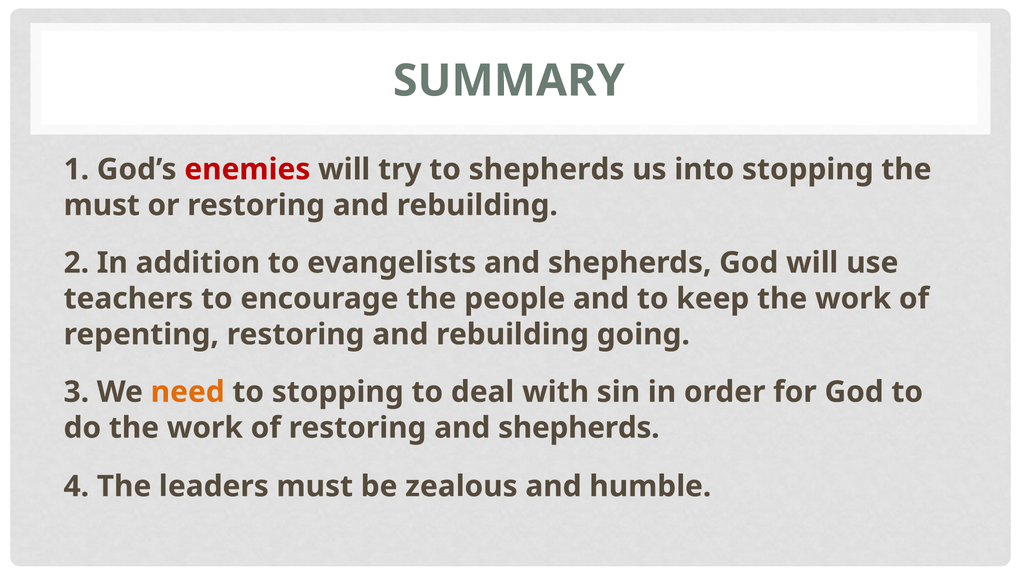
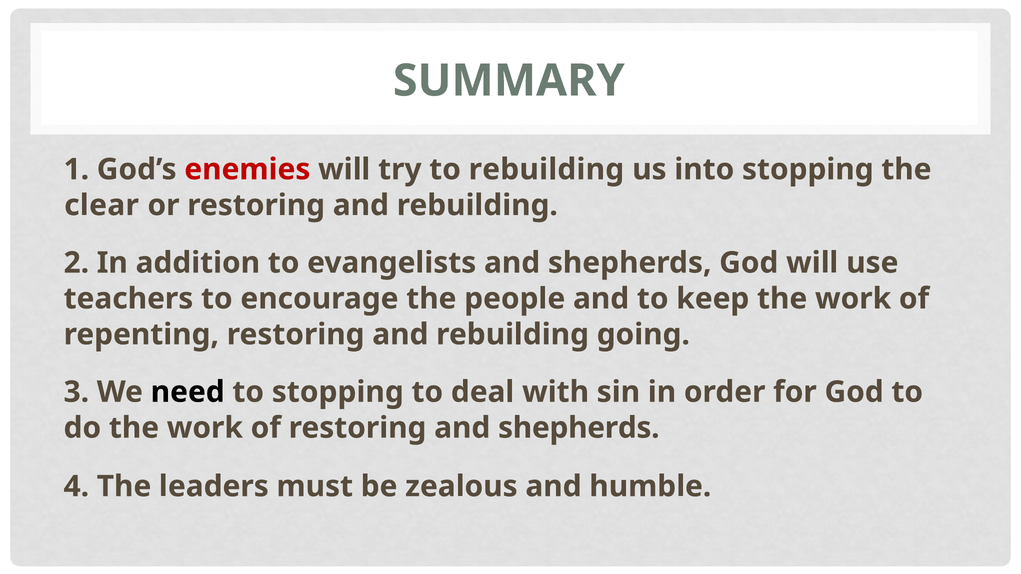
to shepherds: shepherds -> rebuilding (546, 169)
must: must -> clear (102, 205)
need colour: orange -> black (188, 392)
